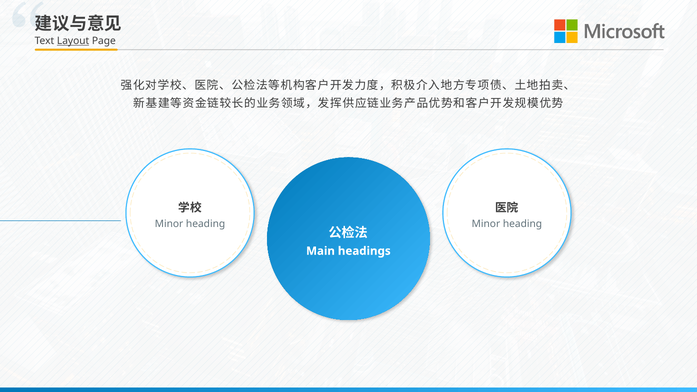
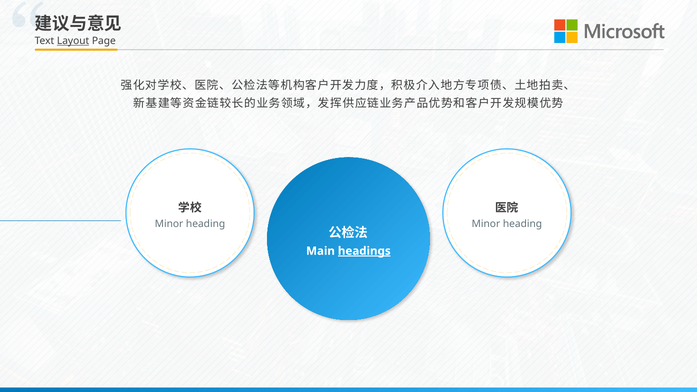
headings underline: none -> present (364, 251)
